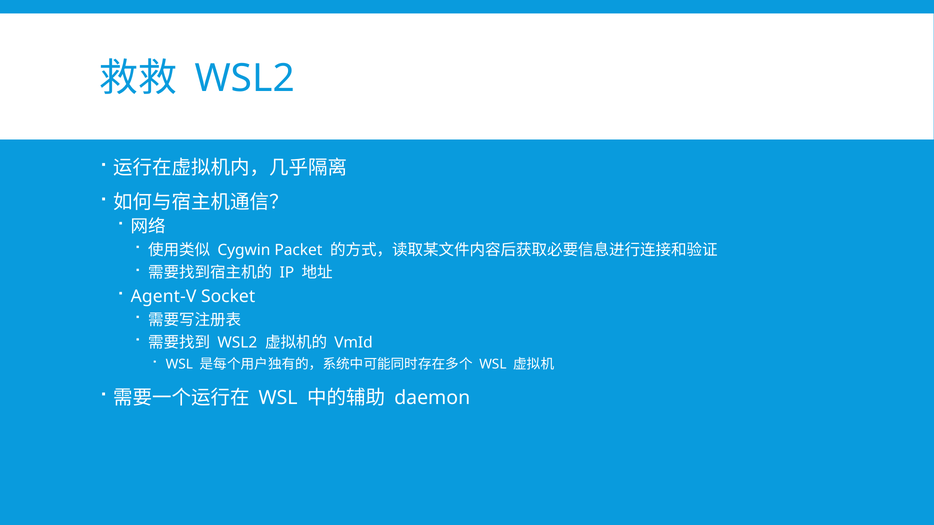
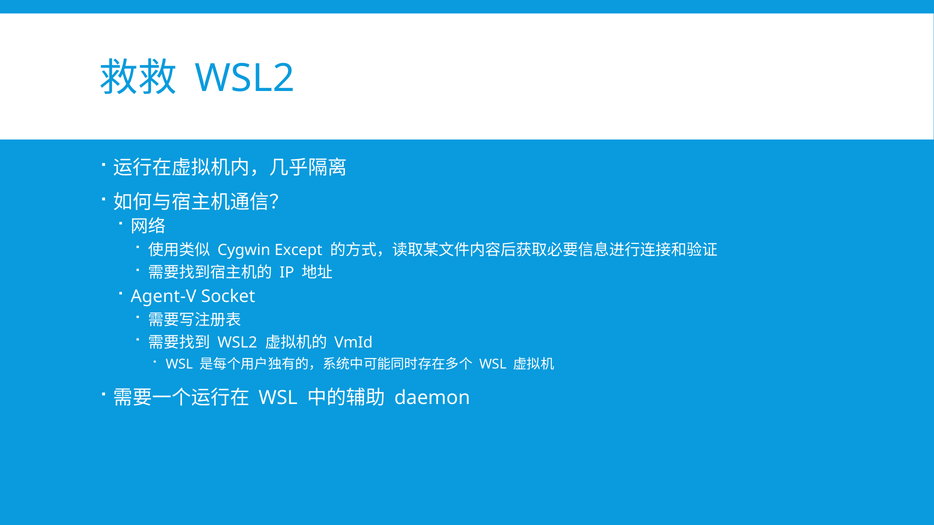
Packet: Packet -> Except (298, 250)
